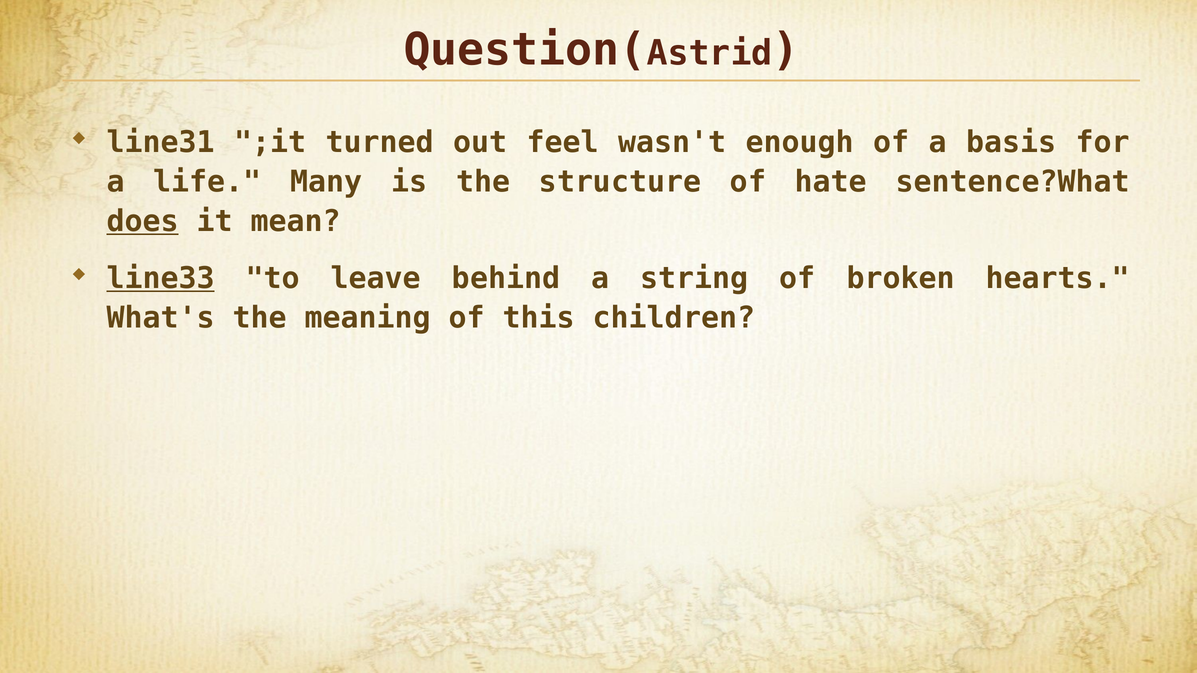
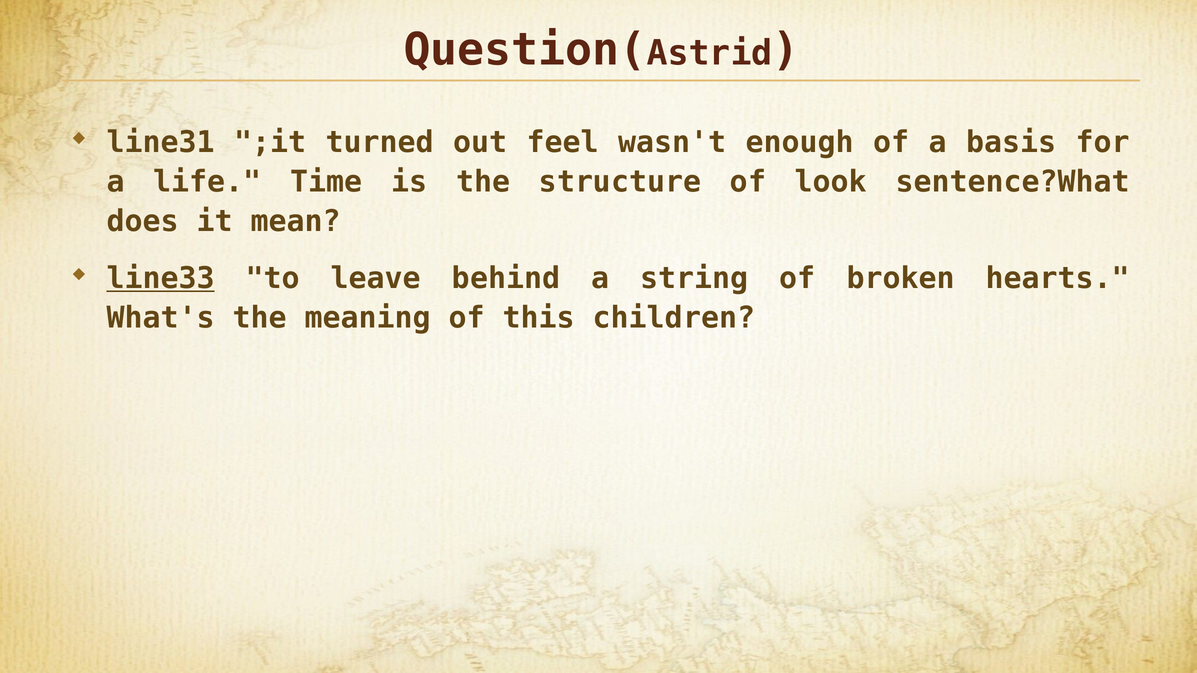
Many: Many -> Time (326, 182)
hate: hate -> look (831, 182)
does underline: present -> none (143, 222)
